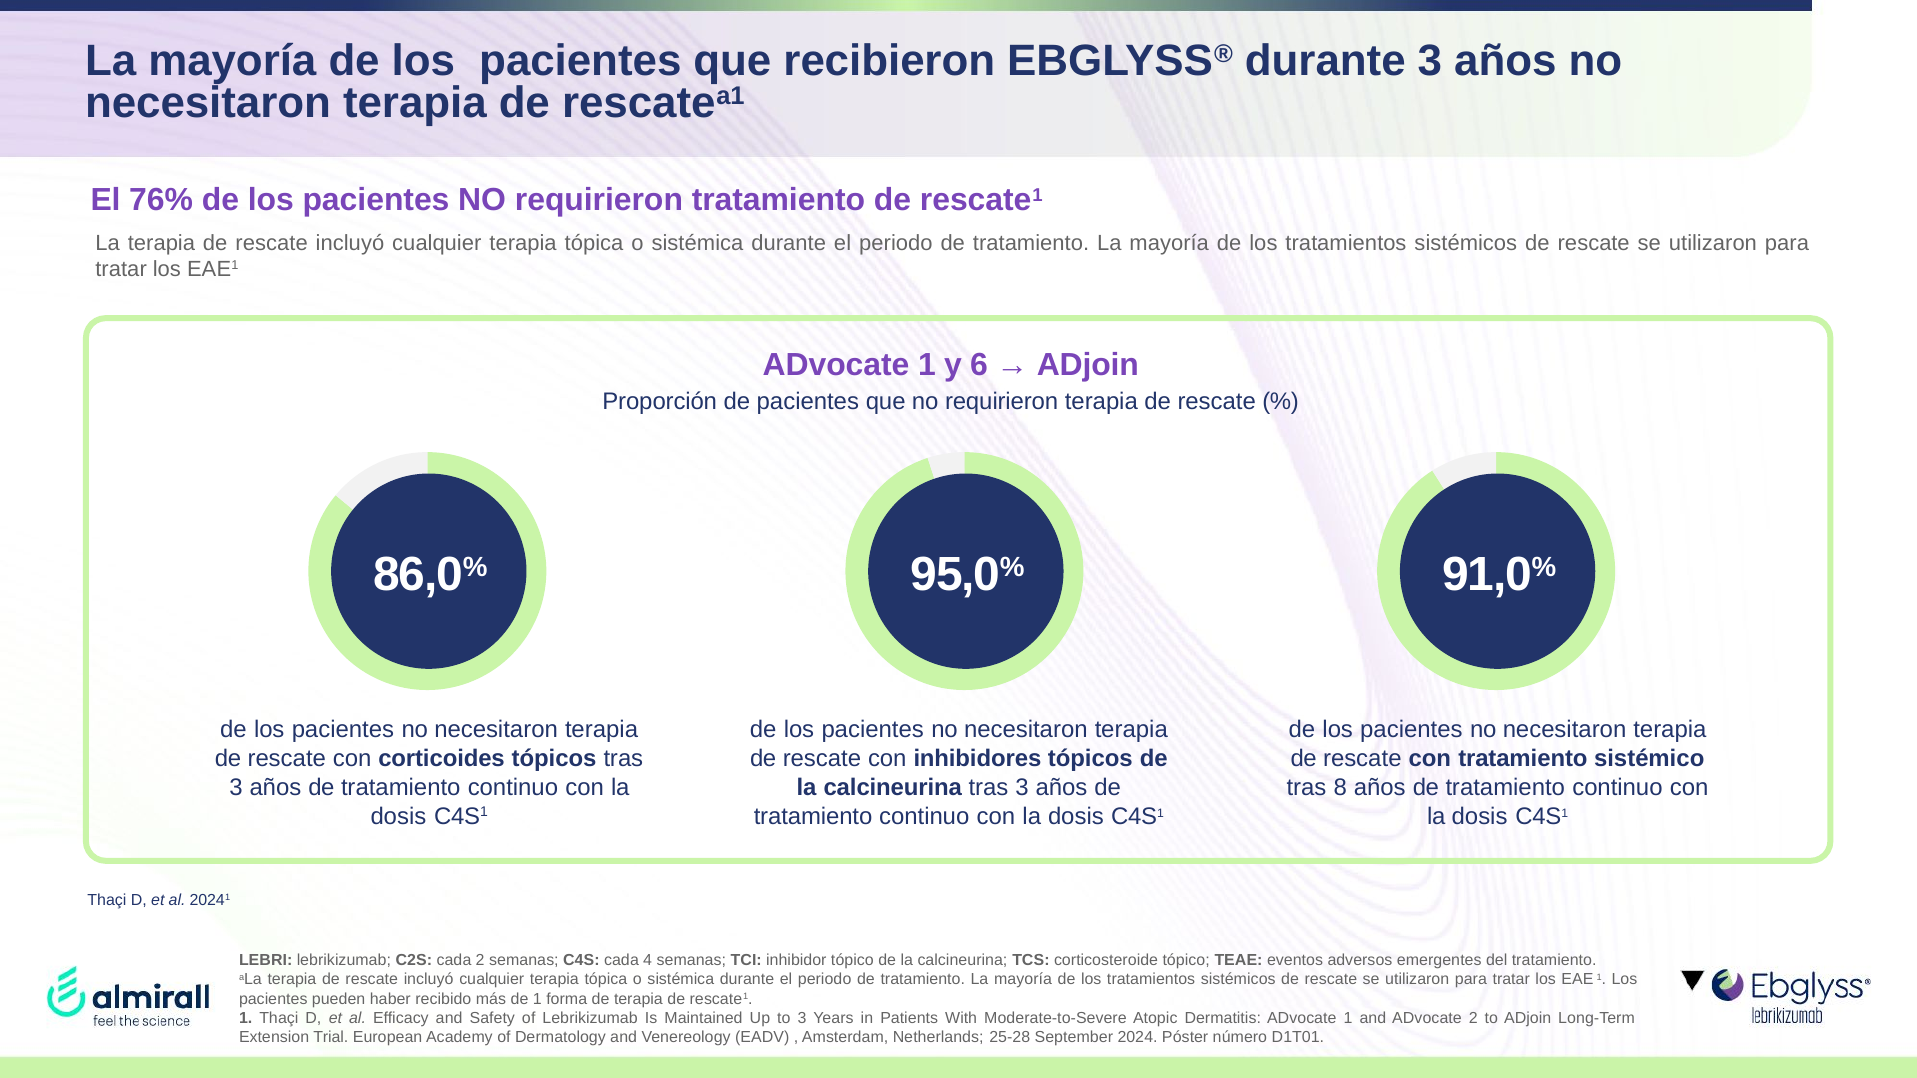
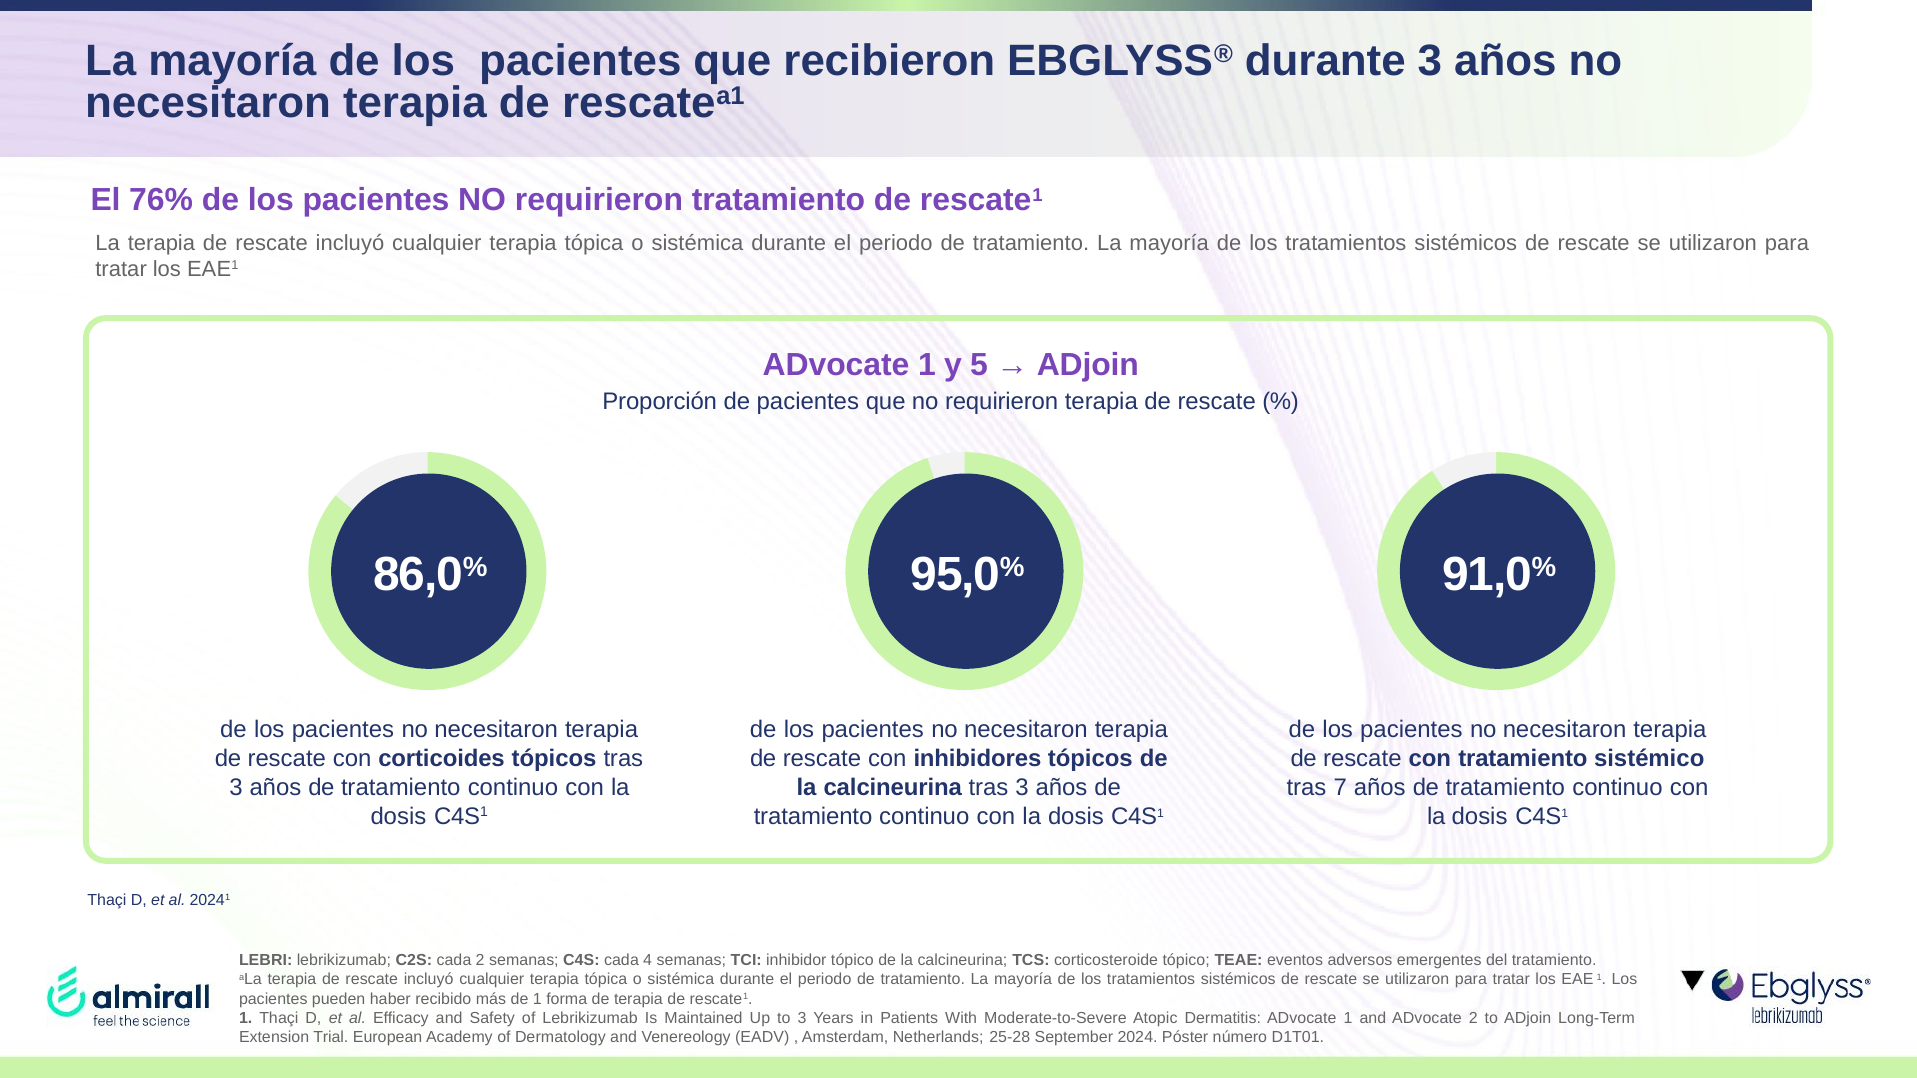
6: 6 -> 5 (979, 365)
8: 8 -> 7 (1340, 788)
